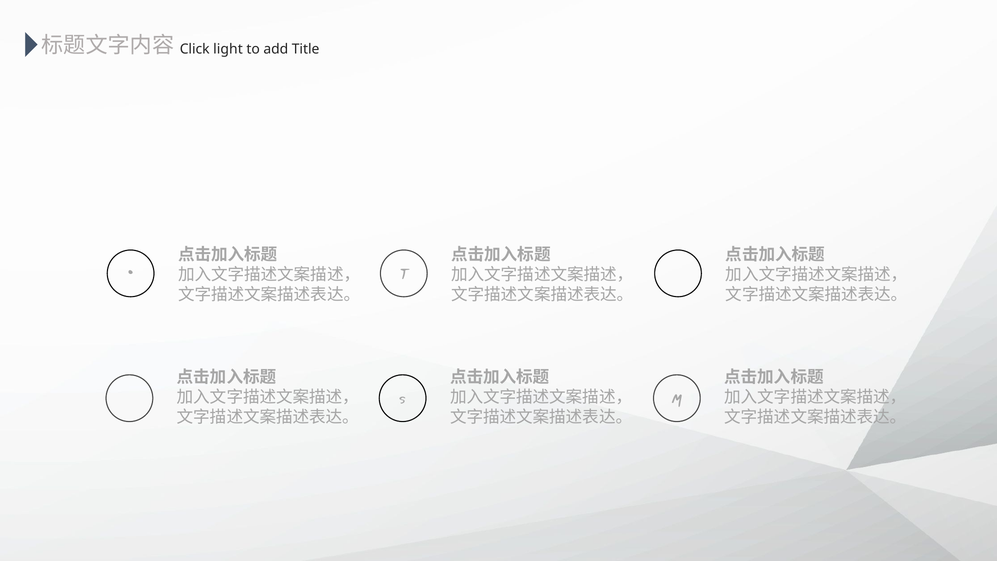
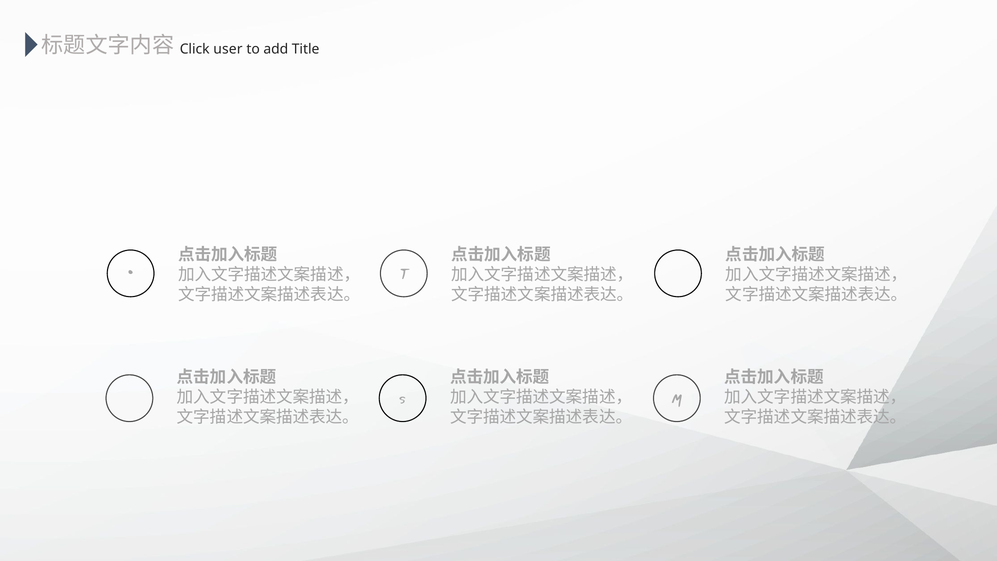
light: light -> user (228, 49)
